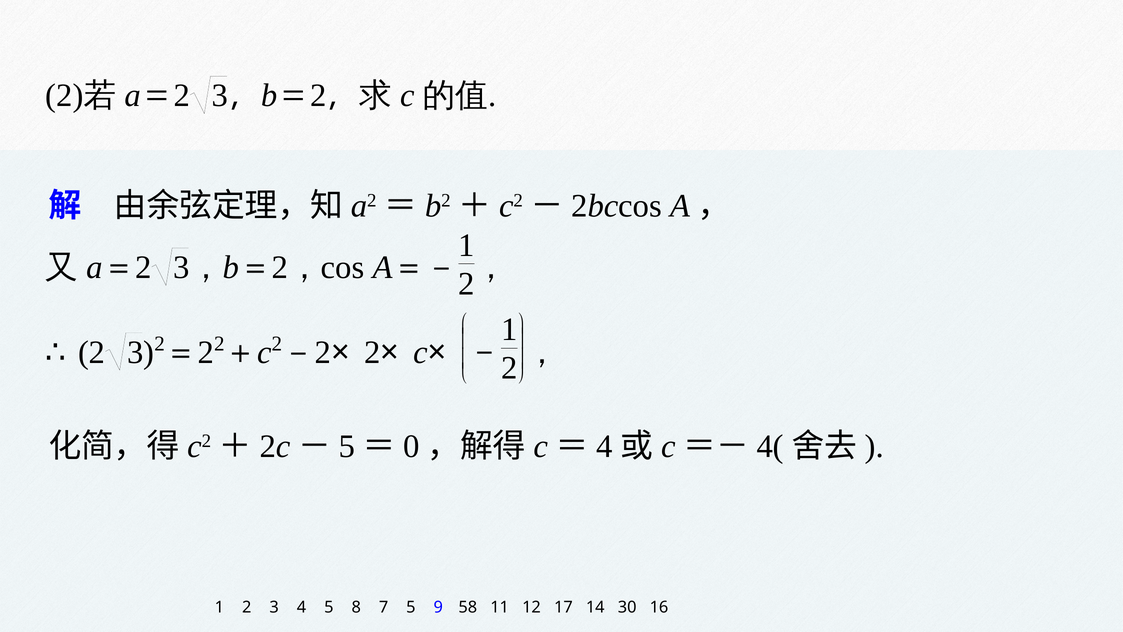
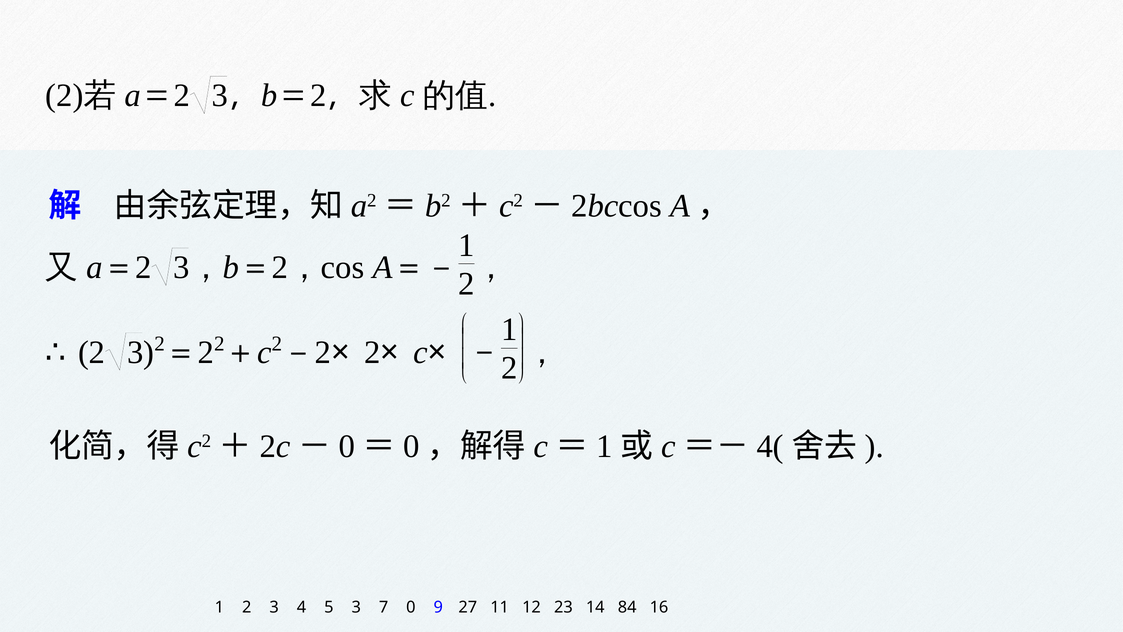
5: 5 -> 0 (347, 446)
4: 4 -> 1 (605, 446)
5 8: 8 -> 3 (356, 607)
7 5: 5 -> 0 (411, 607)
58: 58 -> 27 (468, 607)
17: 17 -> 23 (563, 607)
30: 30 -> 84 (627, 607)
